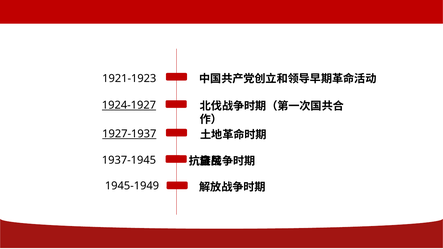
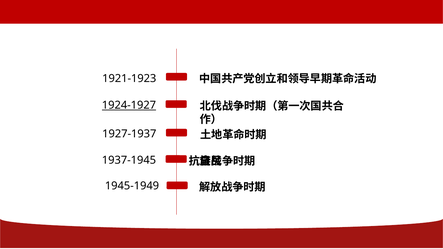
1927-1937 underline: present -> none (129, 134)
